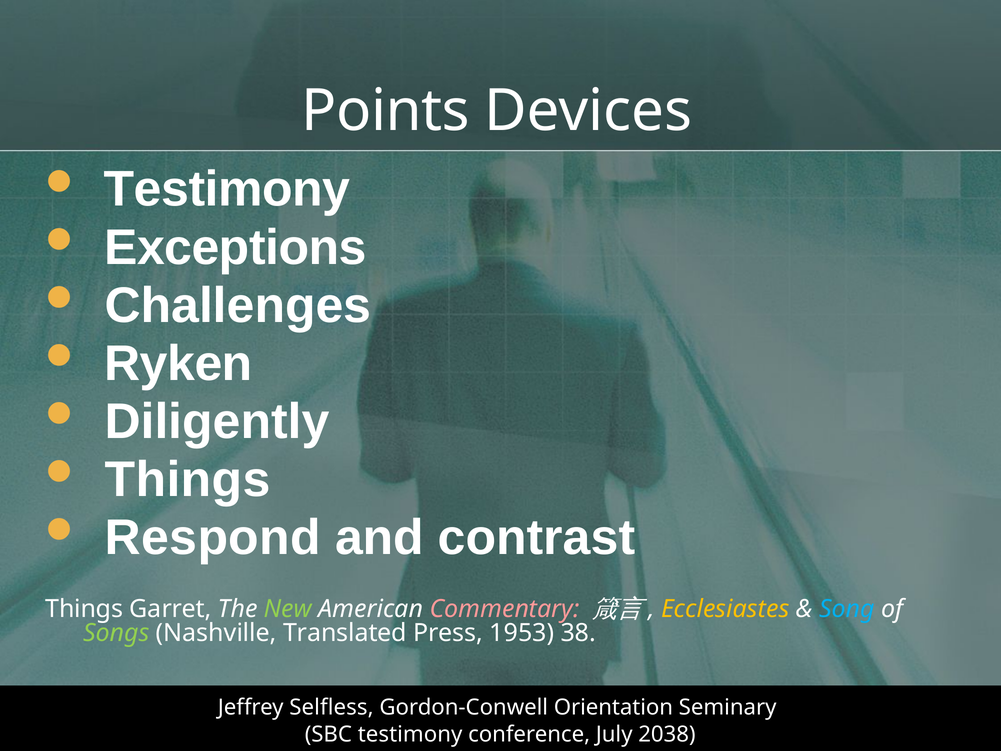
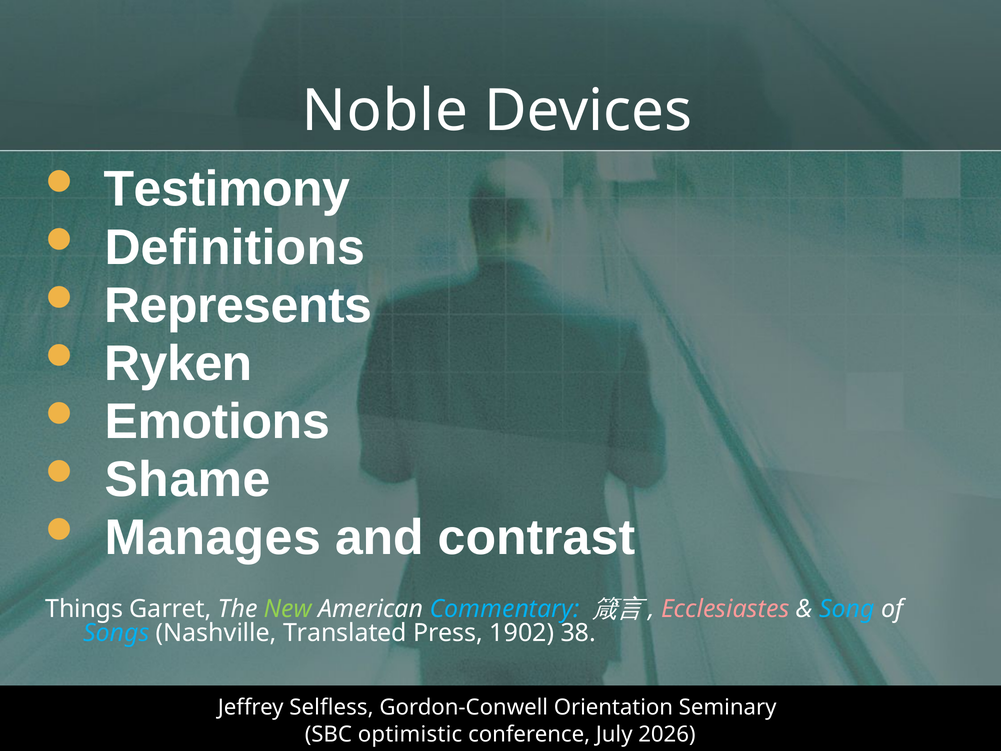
Points: Points -> Noble (385, 111)
Exceptions: Exceptions -> Definitions (235, 247)
Challenges: Challenges -> Represents (238, 305)
Diligently: Diligently -> Emotions (217, 422)
Things: Things -> Shame (188, 480)
Respond: Respond -> Manages (213, 538)
Commentary colour: pink -> light blue (505, 609)
Ecclesiastes colour: yellow -> pink (725, 609)
Songs colour: light green -> light blue (116, 633)
1953: 1953 -> 1902 (522, 633)
SBC testimony: testimony -> optimistic (410, 734)
2038: 2038 -> 2026 (667, 734)
